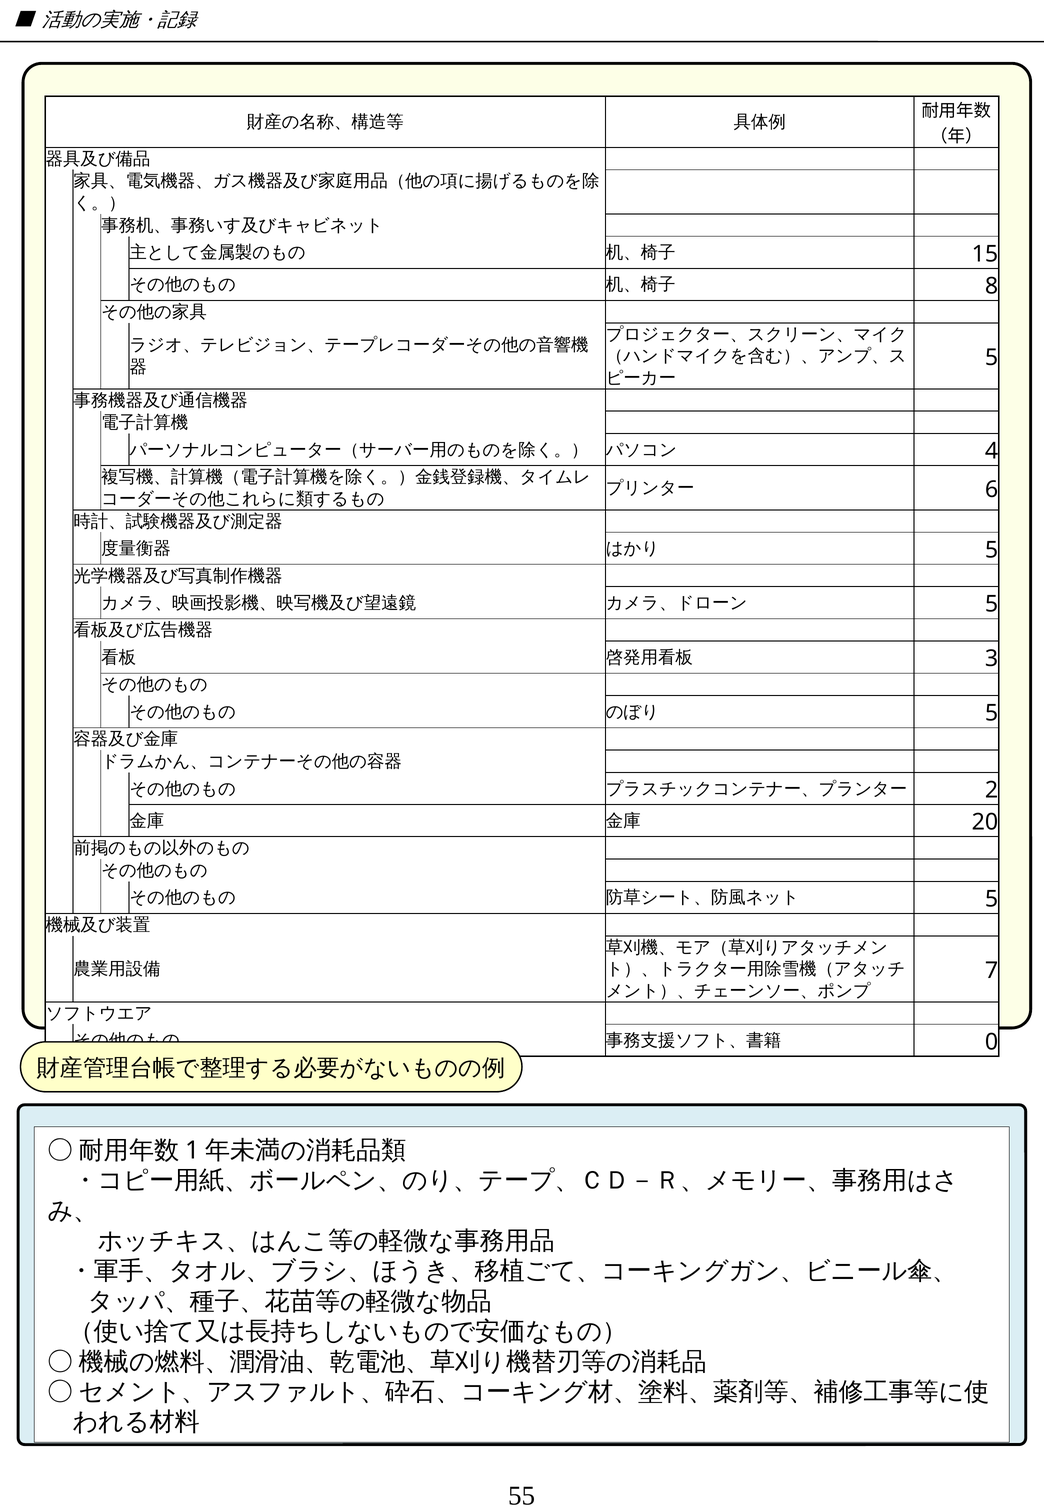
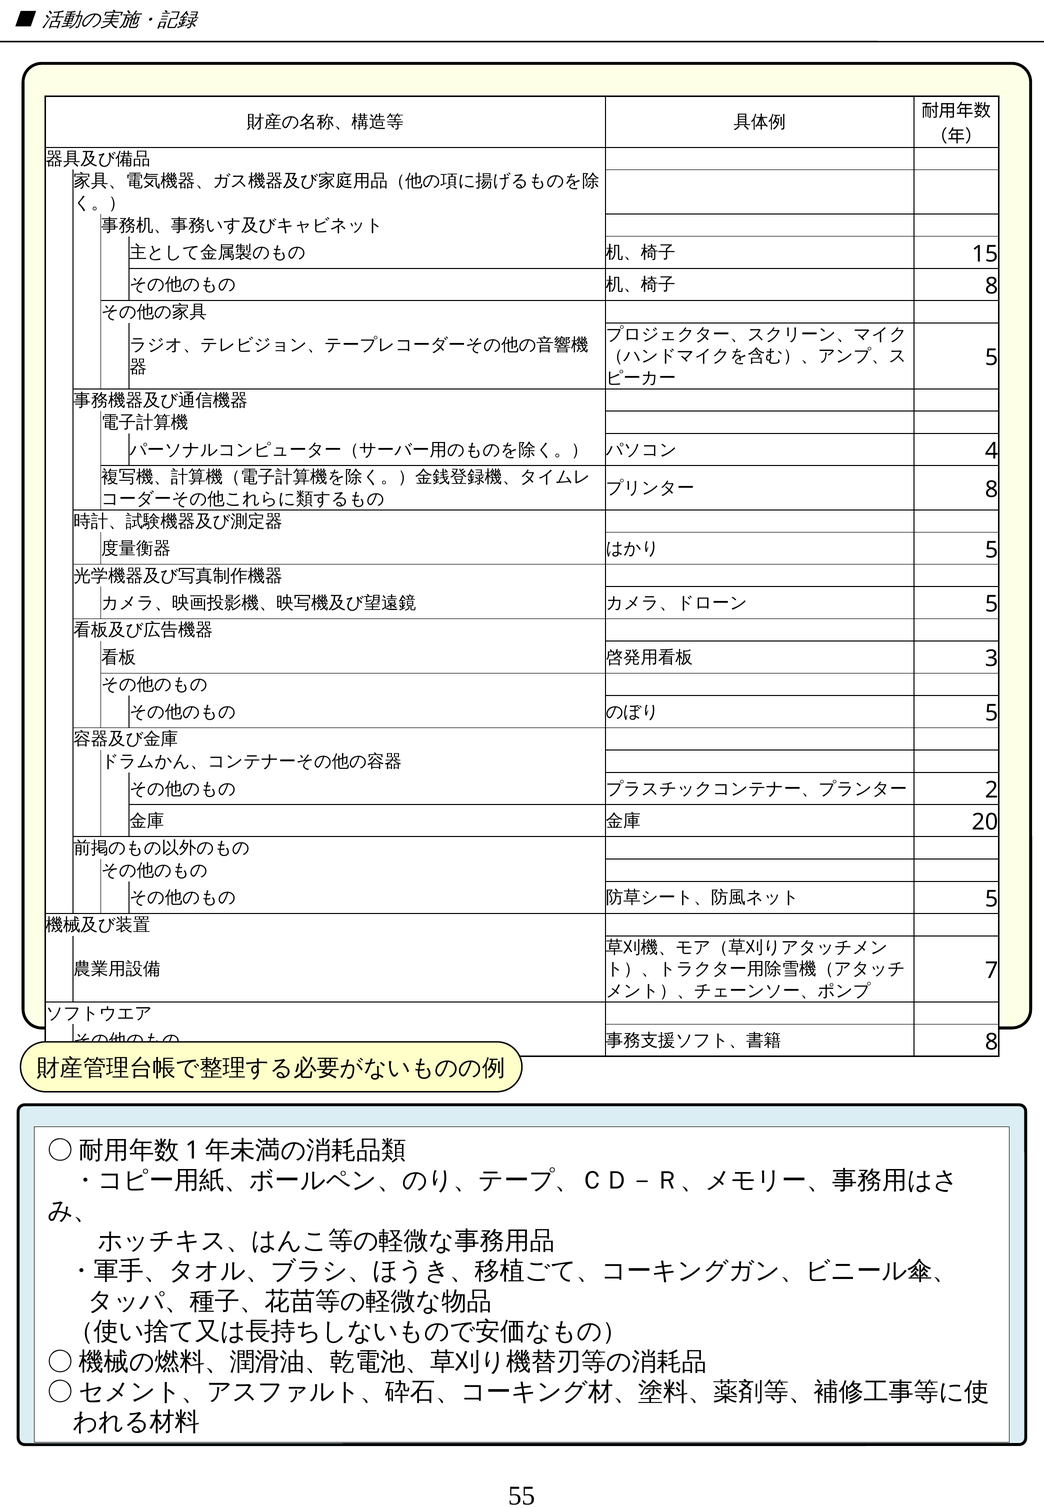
6: 6 -> 8 (992, 489)
0: 0 -> 8 (992, 1042)
